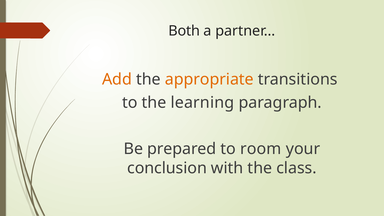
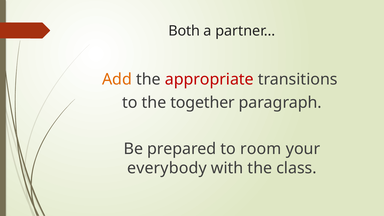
appropriate colour: orange -> red (209, 79)
learning: learning -> together (203, 103)
conclusion: conclusion -> everybody (167, 168)
